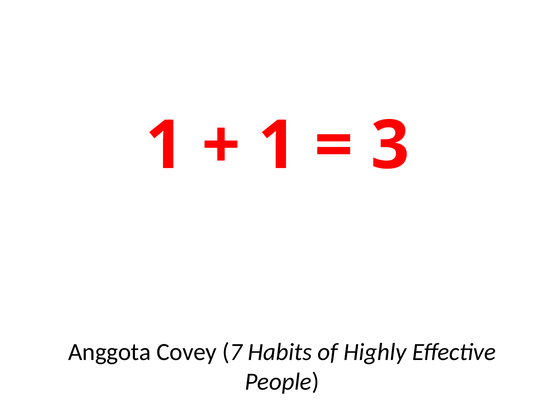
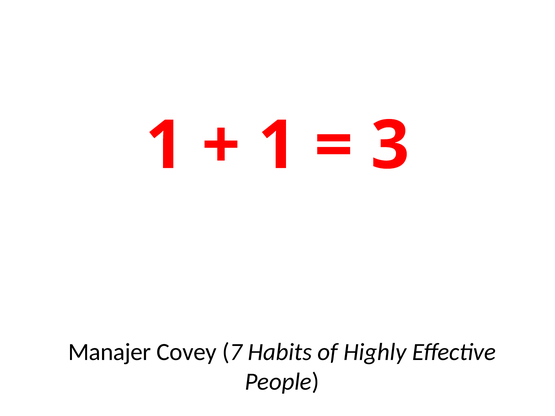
Anggota: Anggota -> Manajer (110, 352)
